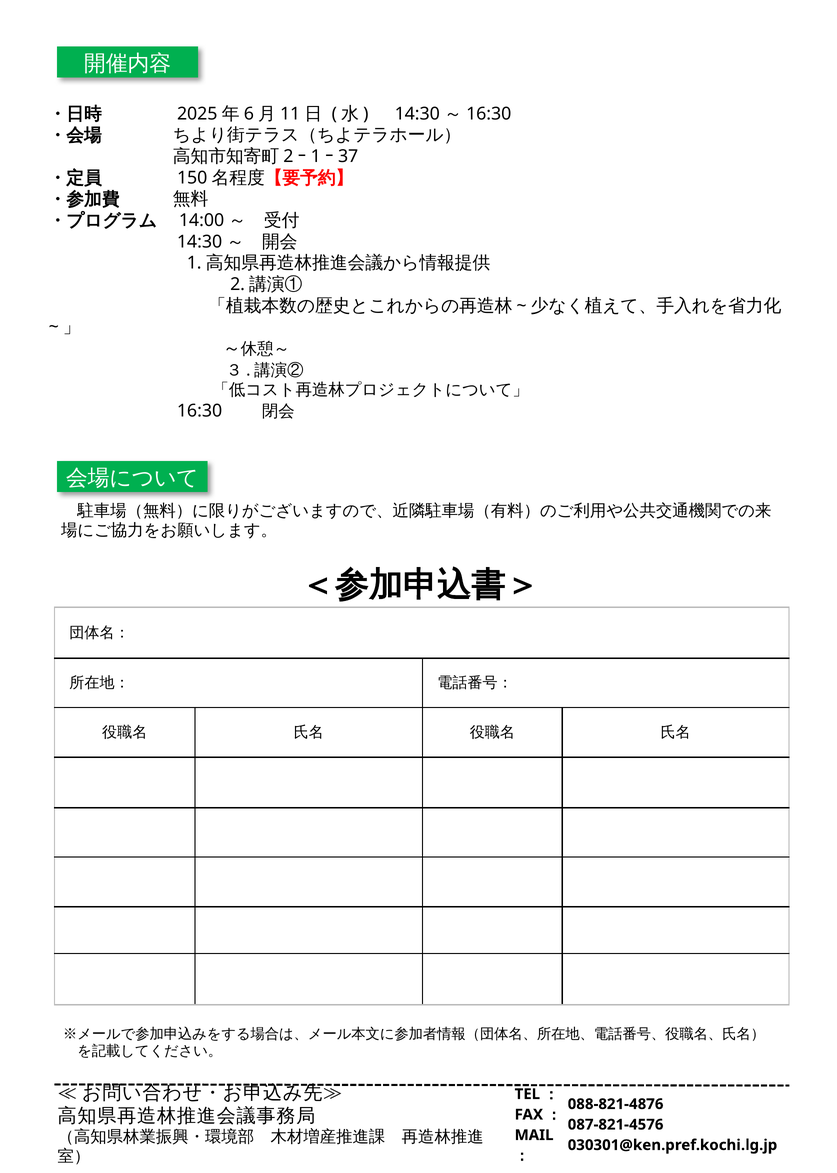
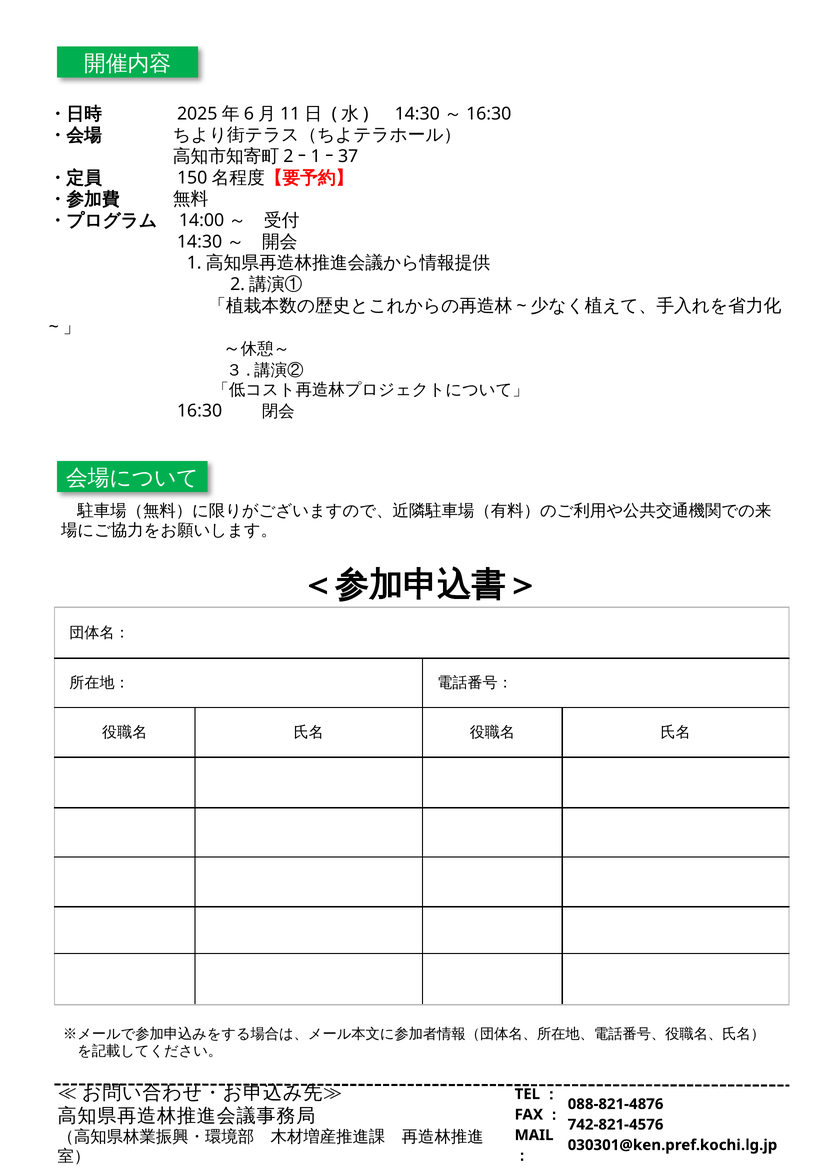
087-821-4576: 087-821-4576 -> 742-821-4576 (616, 1126)
